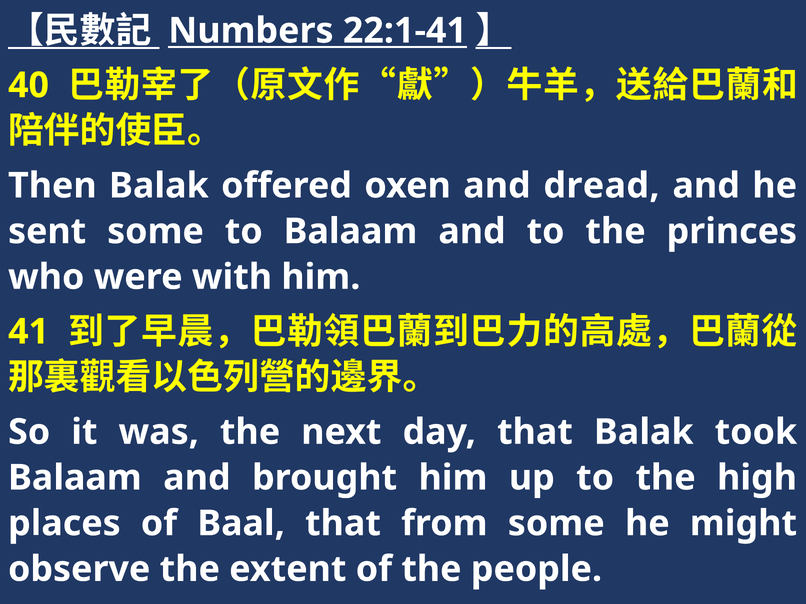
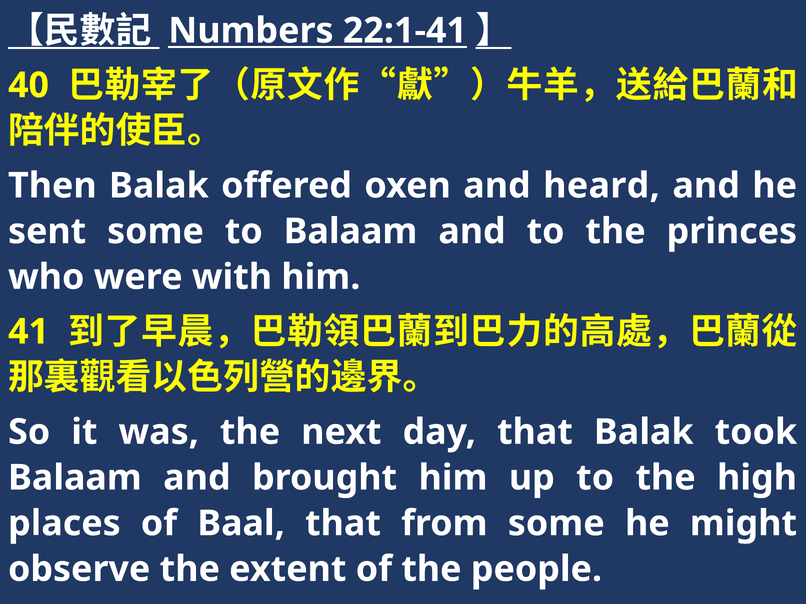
dread: dread -> heard (602, 186)
